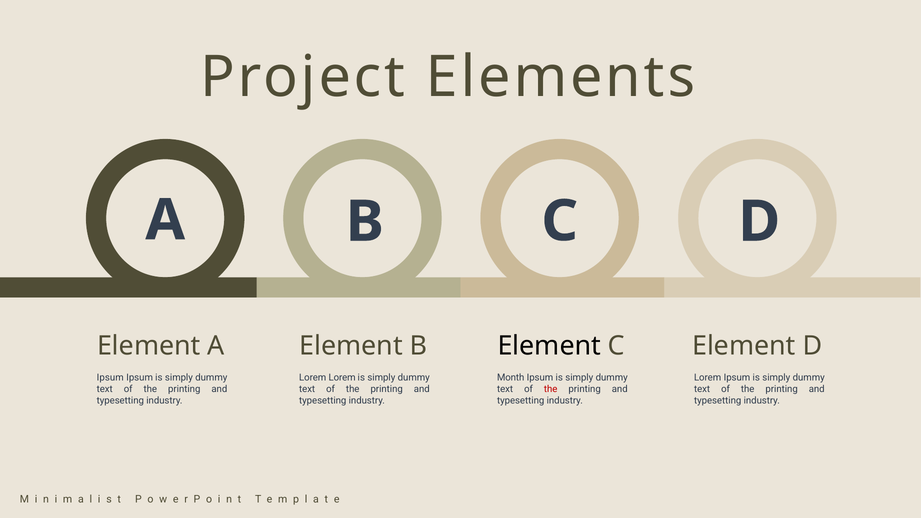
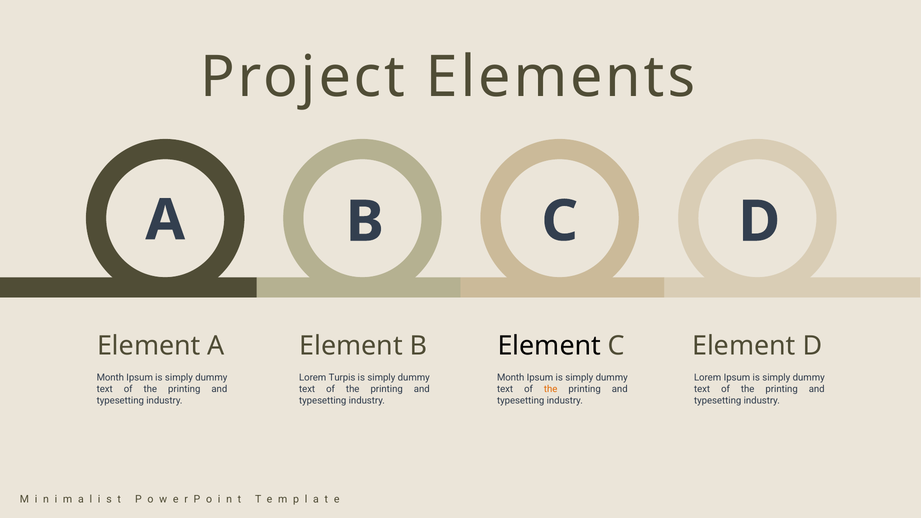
Ipsum: Ipsum -> Month (110, 378)
Lorem Lorem: Lorem -> Turpis (342, 378)
the colour: red -> orange (551, 389)
